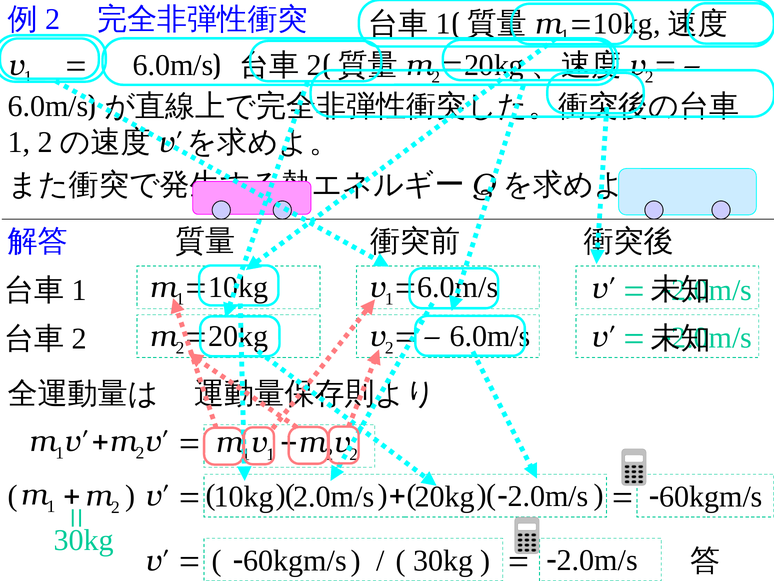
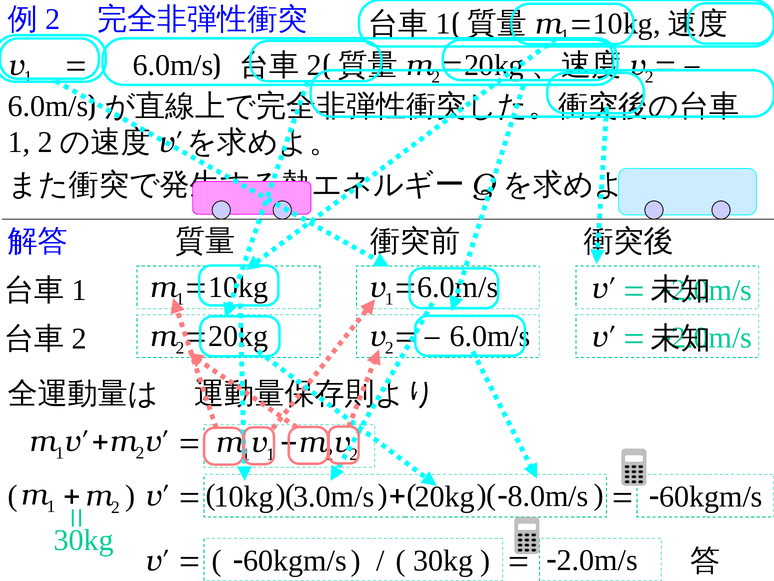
10kg 2.0m/s: 2.0m/s -> 3.0m/s (334, 497)
2.0m/s: 2.0m/s -> 8.0m/s (548, 496)
